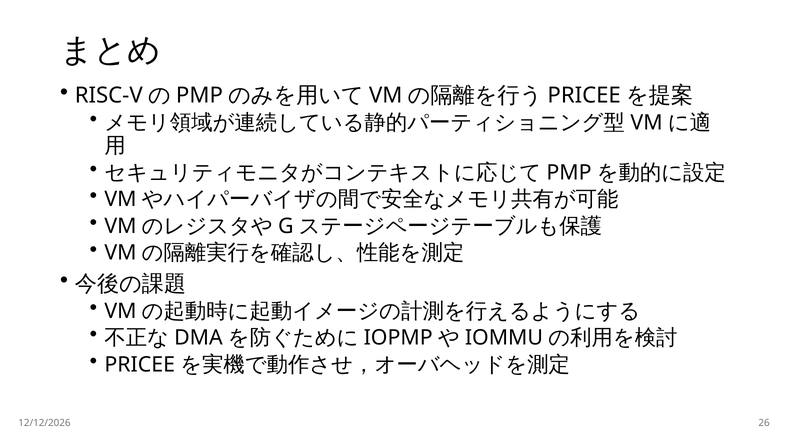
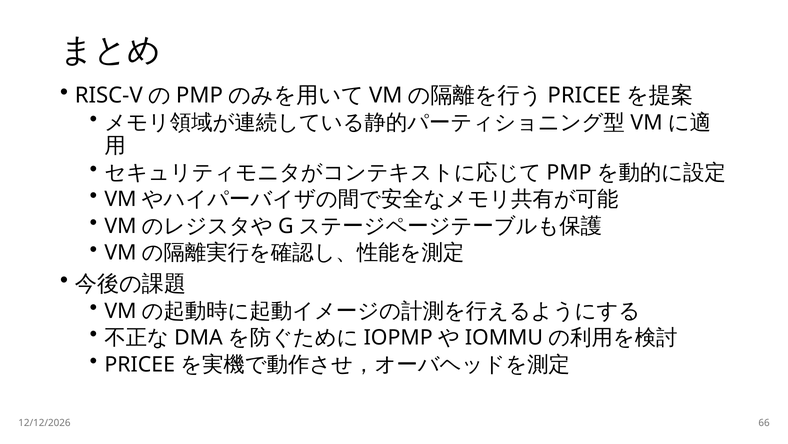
26: 26 -> 66 (764, 423)
